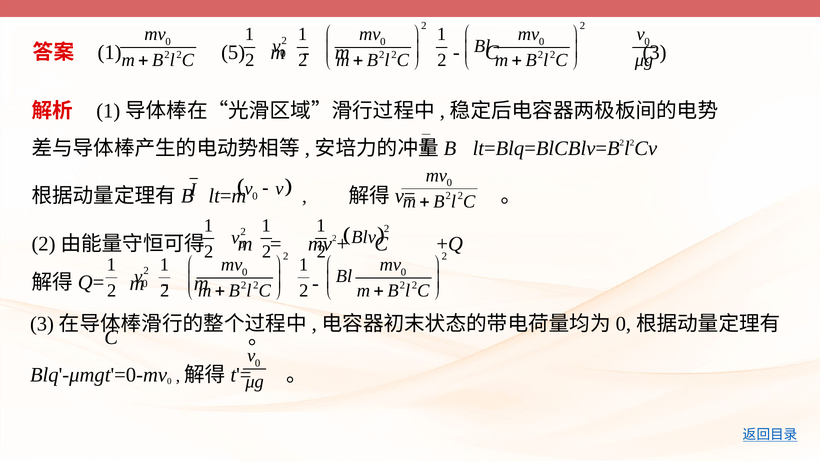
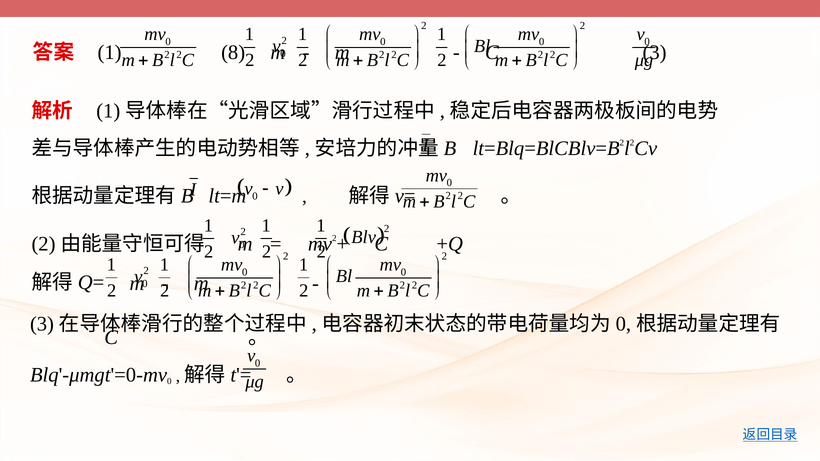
5: 5 -> 8 (233, 52)
